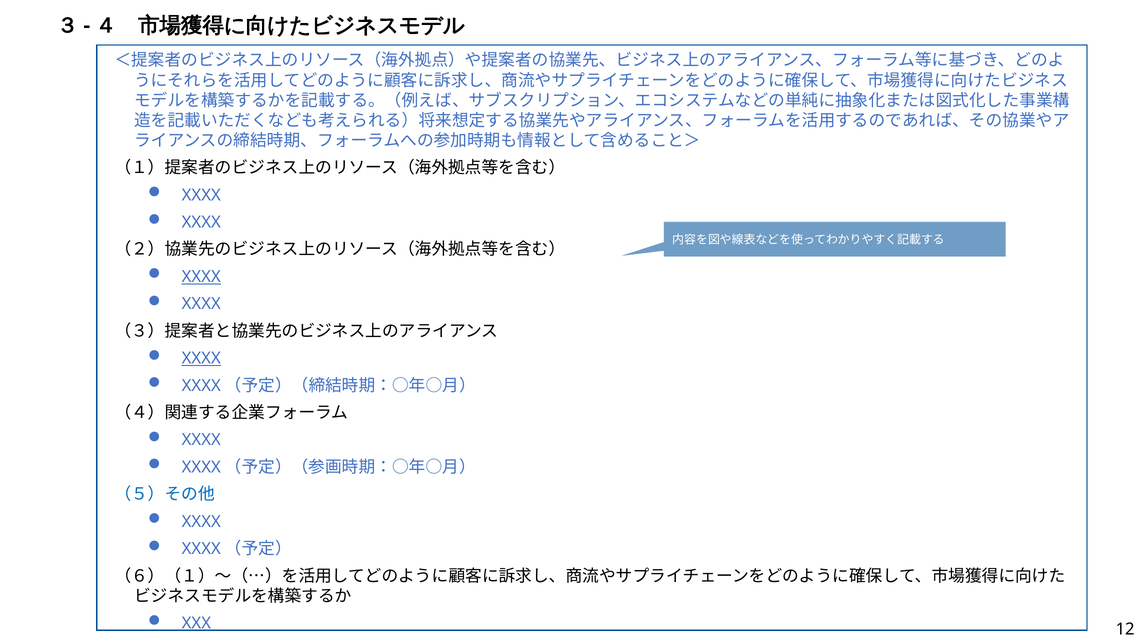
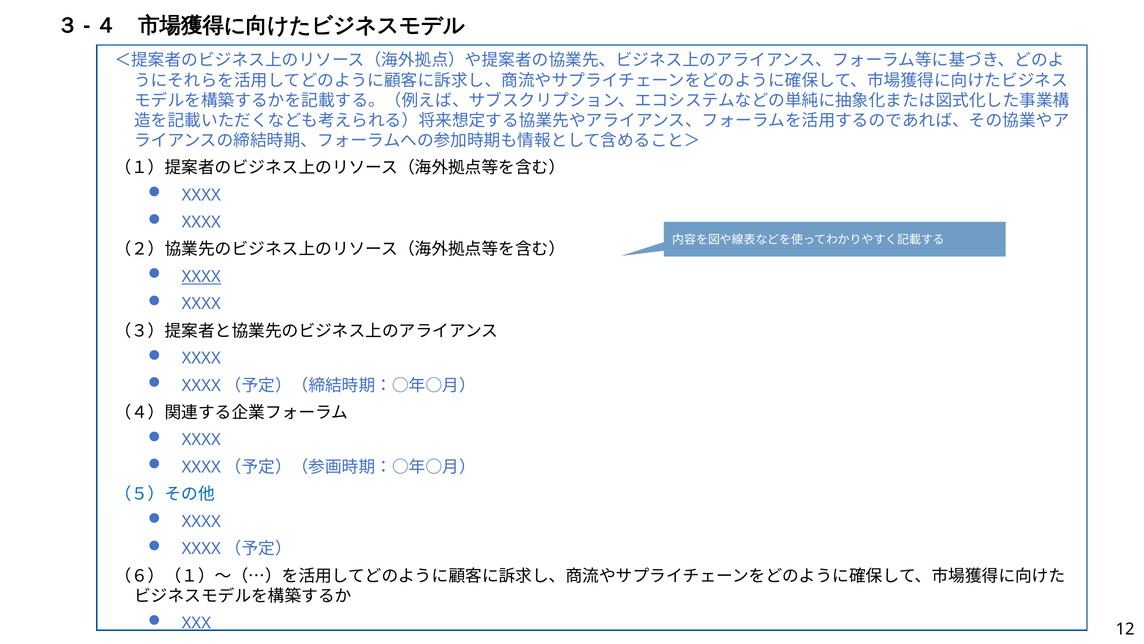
XXXX underline: present -> none (201, 358)
